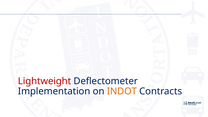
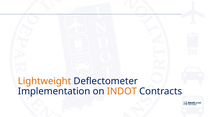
Lightweight colour: red -> orange (45, 81)
